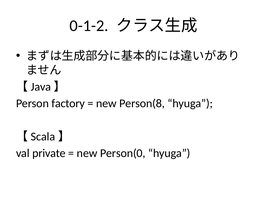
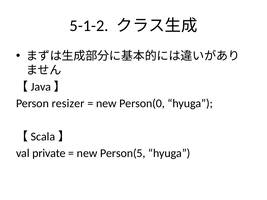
0-1-2: 0-1-2 -> 5-1-2 (89, 26)
factory: factory -> resizer (68, 104)
Person(8: Person(8 -> Person(0 (142, 104)
Person(0: Person(0 -> Person(5 (123, 153)
